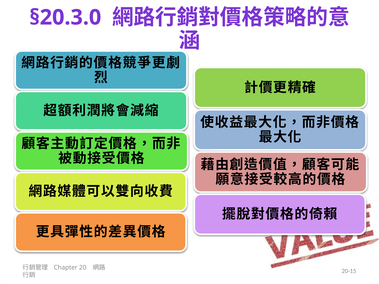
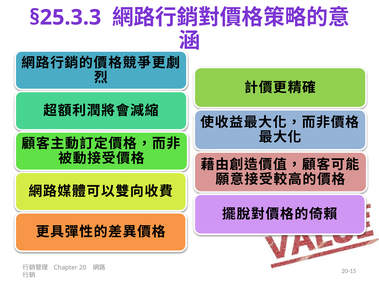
§20.3.0: §20.3.0 -> §25.3.3 (65, 17)
